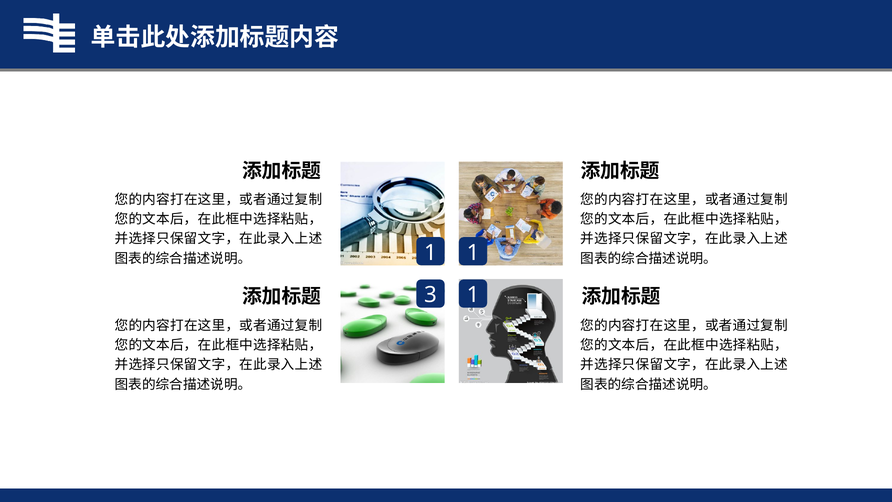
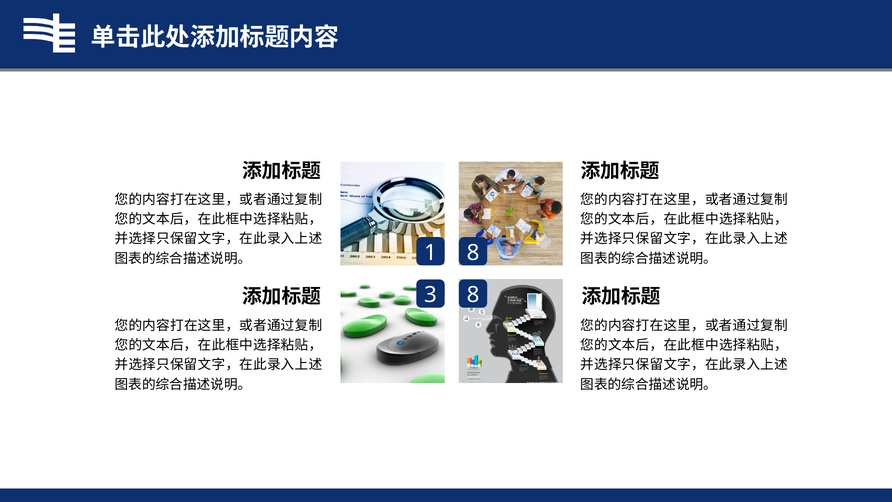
1 1: 1 -> 8 (473, 253)
3 1: 1 -> 8 (473, 295)
